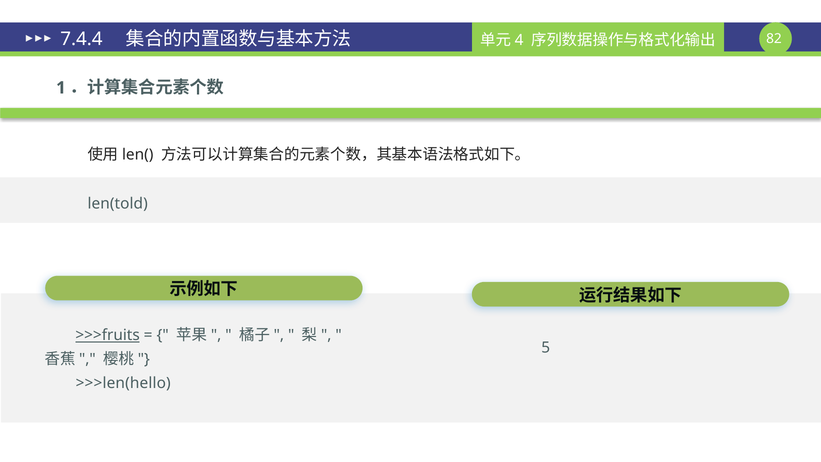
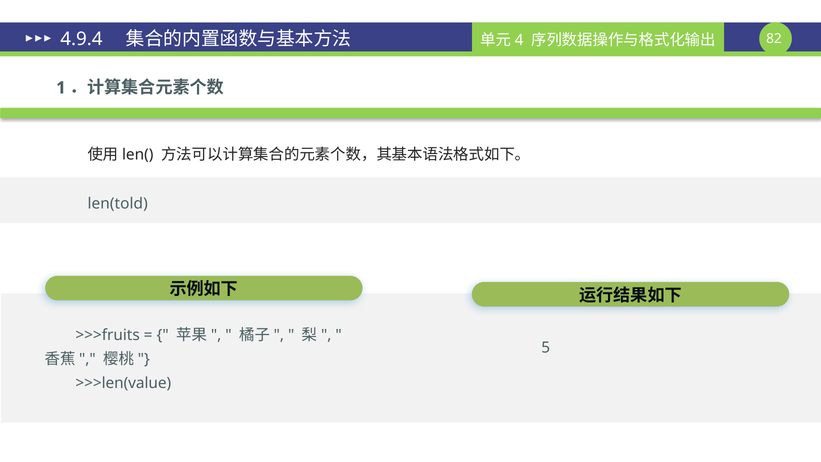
7.4.4: 7.4.4 -> 4.9.4 (81, 39)
>>>fruits underline: present -> none (108, 335)
>>>len(hello: >>>len(hello -> >>>len(value (123, 383)
